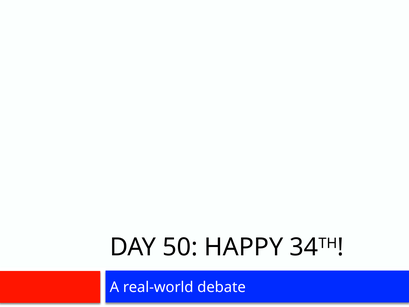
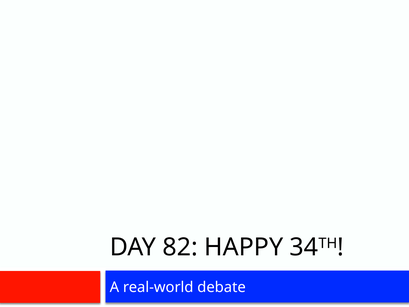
50: 50 -> 82 (180, 247)
